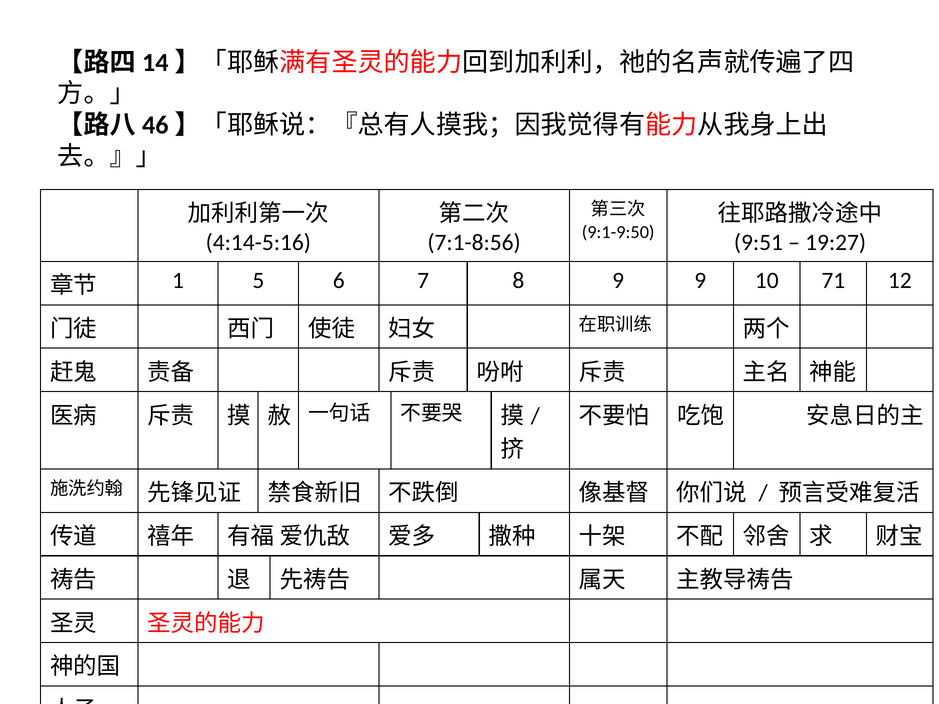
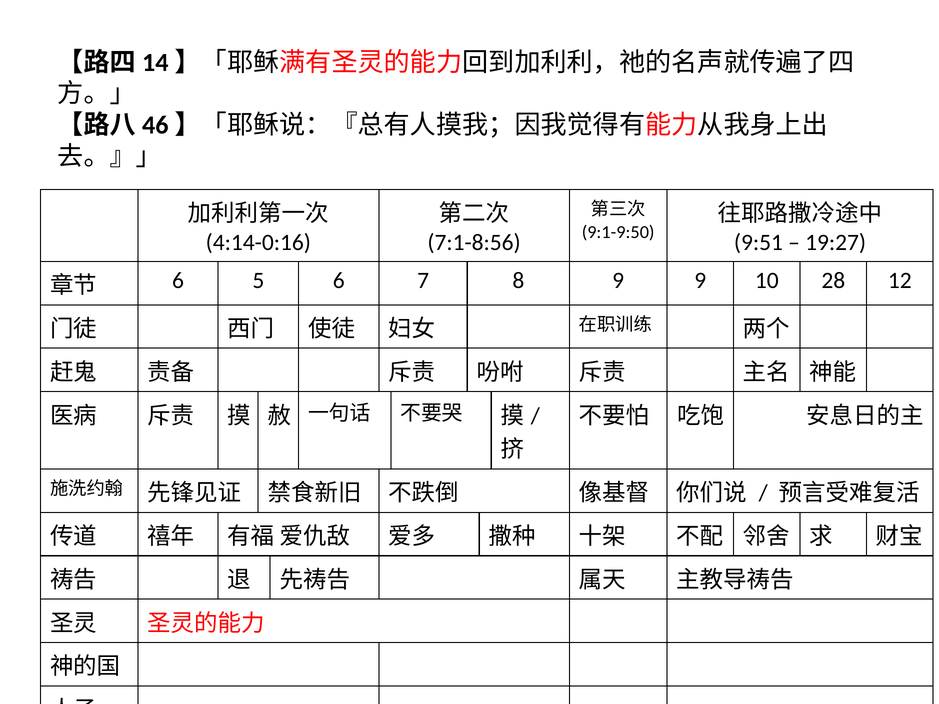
4:14-5:16: 4:14-5:16 -> 4:14-0:16 (258, 243)
1: 1 -> 6 (178, 281)
71: 71 -> 28 (833, 281)
